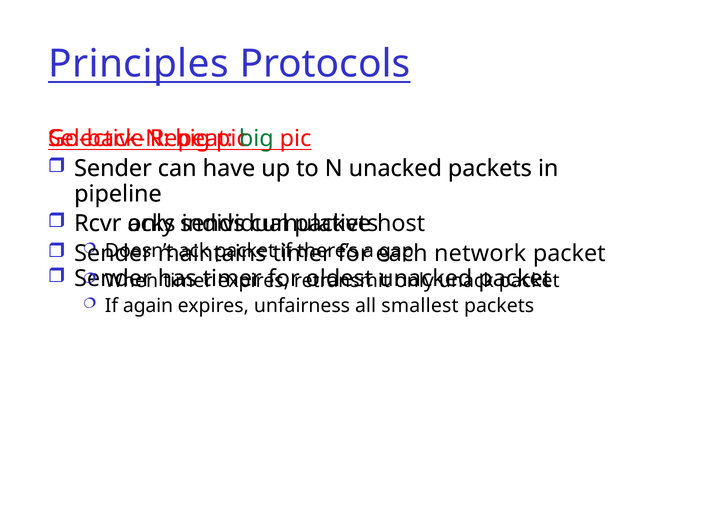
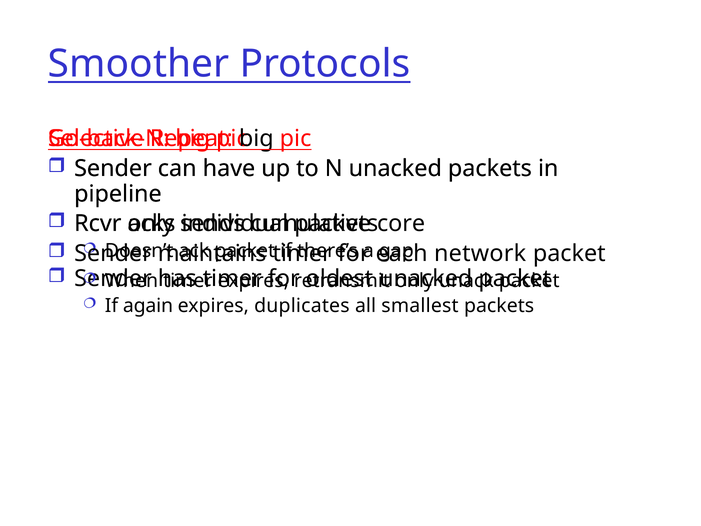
Principles: Principles -> Smoother (139, 64)
big colour: green -> black (256, 139)
host: host -> core (401, 224)
unfairness: unfairness -> duplicates (302, 306)
